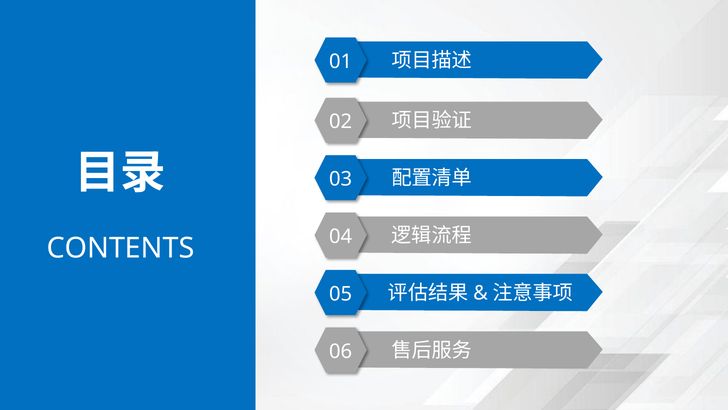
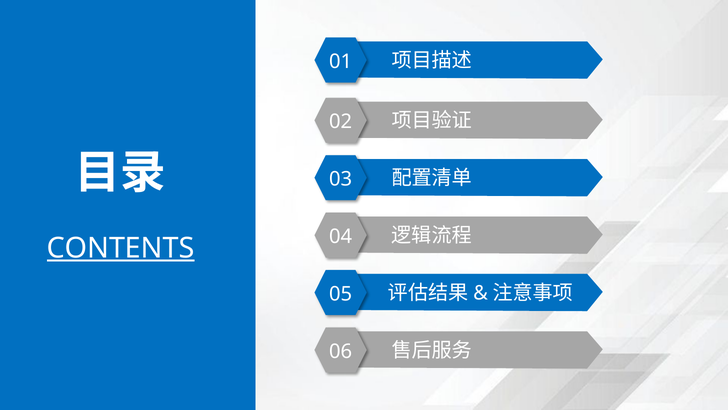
CONTENTS underline: none -> present (121, 248)
